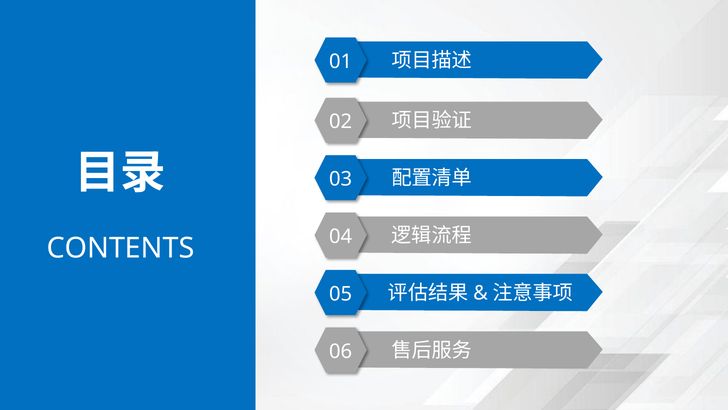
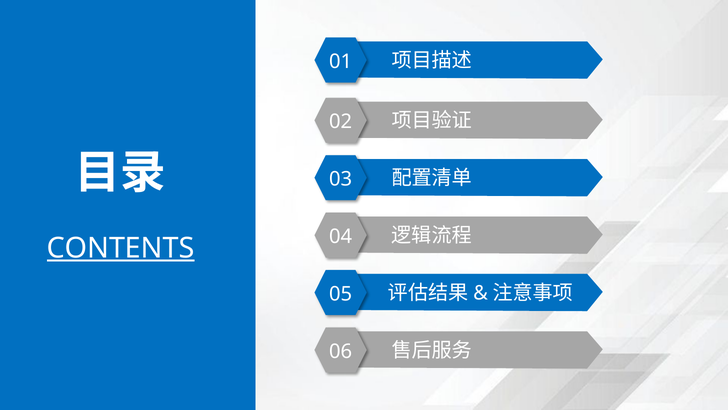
CONTENTS underline: none -> present (121, 248)
